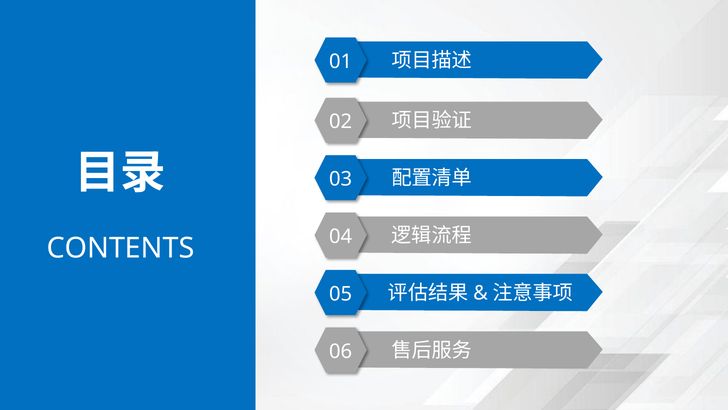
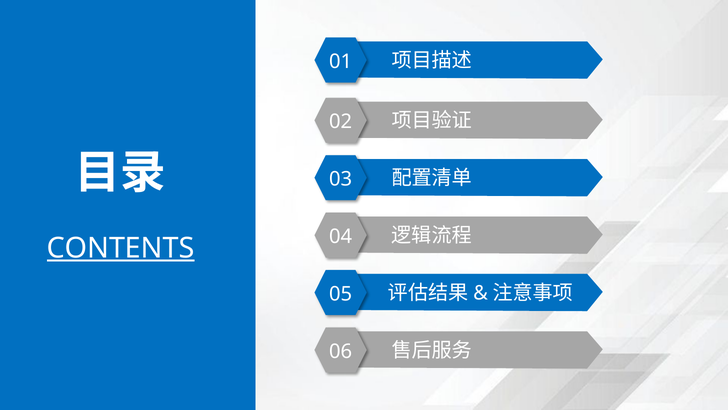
CONTENTS underline: none -> present (121, 248)
